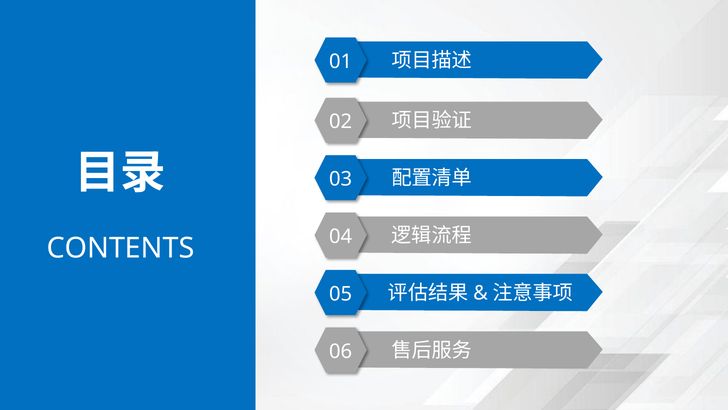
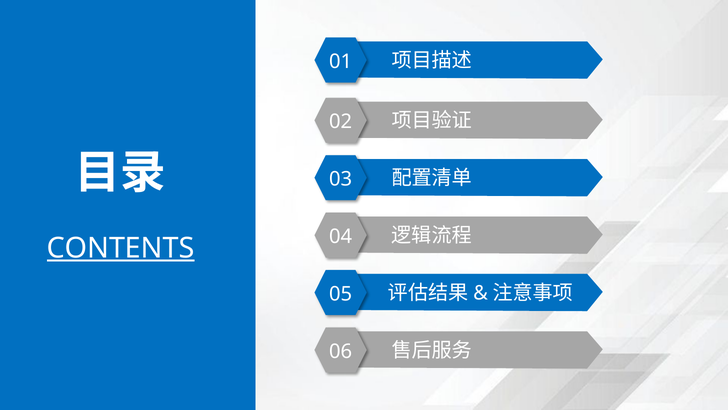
CONTENTS underline: none -> present (121, 248)
